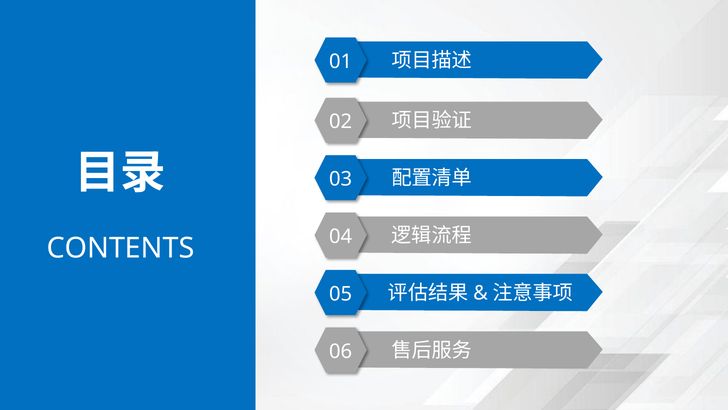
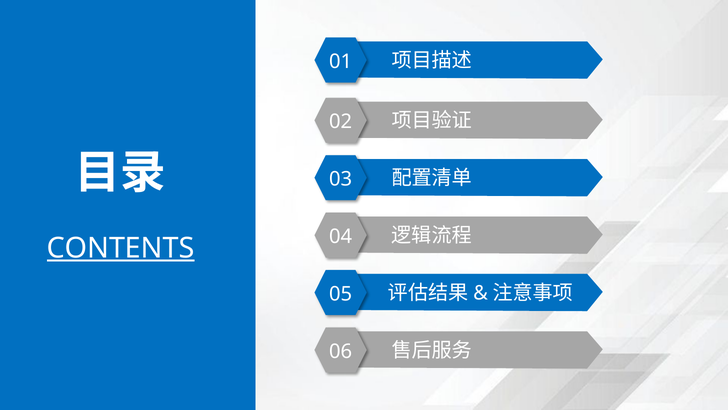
CONTENTS underline: none -> present (121, 248)
